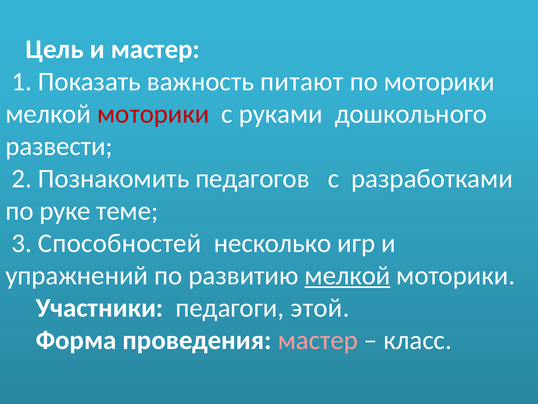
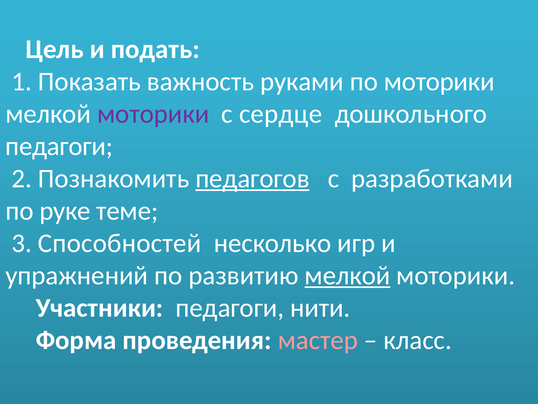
и мастер: мастер -> подать (155, 49)
питают: питают -> руками (302, 82)
моторики colour: red -> purple (153, 114)
руками: руками -> сердце (281, 114)
развести: развести -> педагоги (59, 146)
педагогов underline: none -> present (252, 178)
этой: этой -> нити (320, 308)
